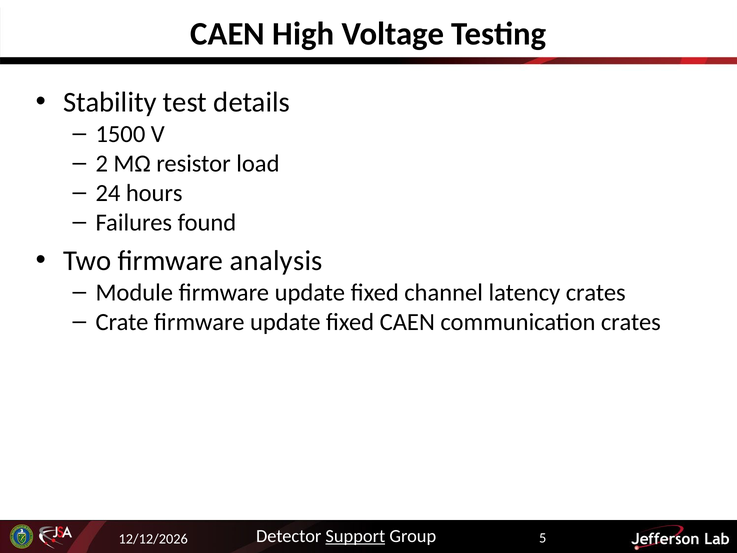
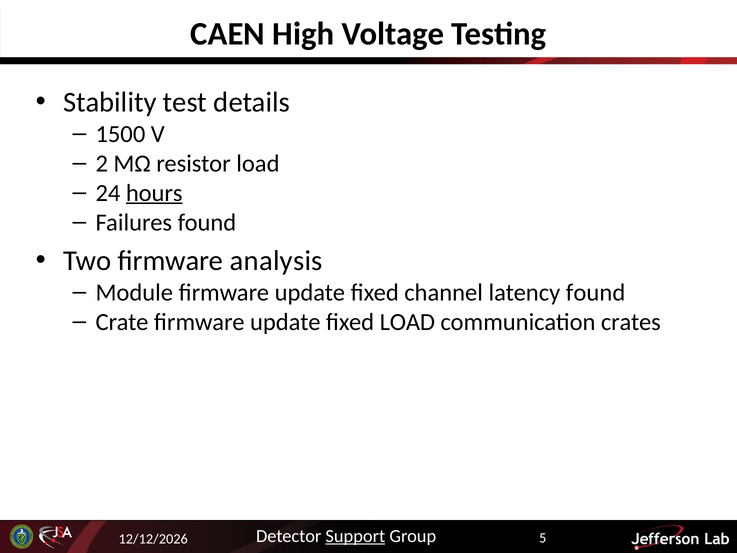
hours underline: none -> present (154, 193)
latency crates: crates -> found (596, 292)
fixed CAEN: CAEN -> LOAD (407, 322)
